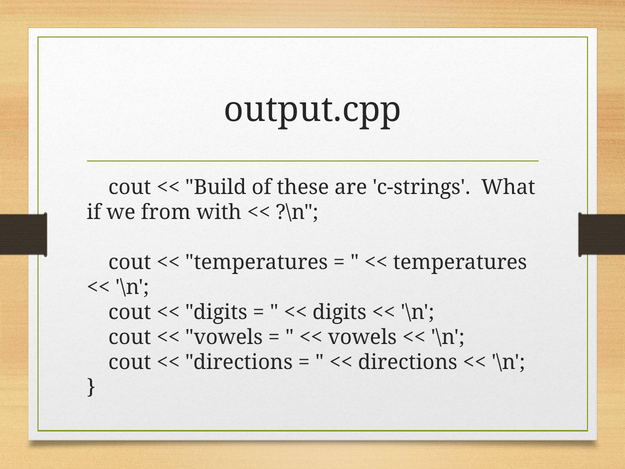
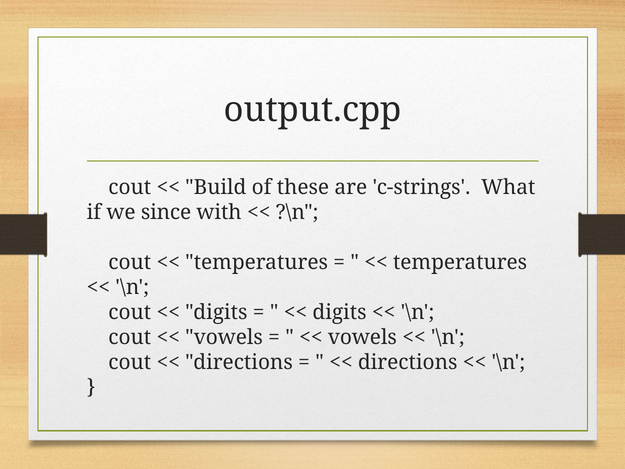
from: from -> since (166, 212)
